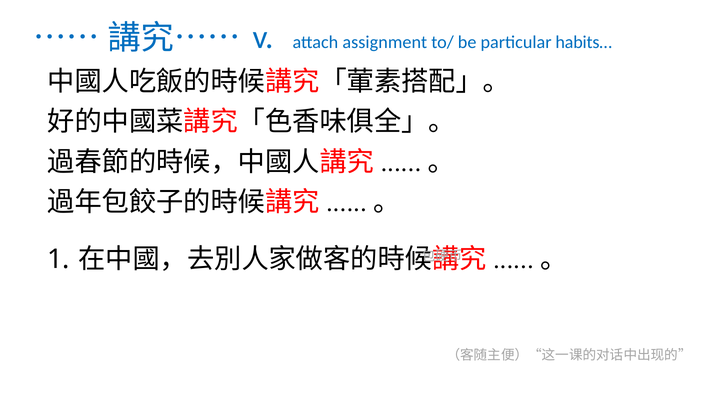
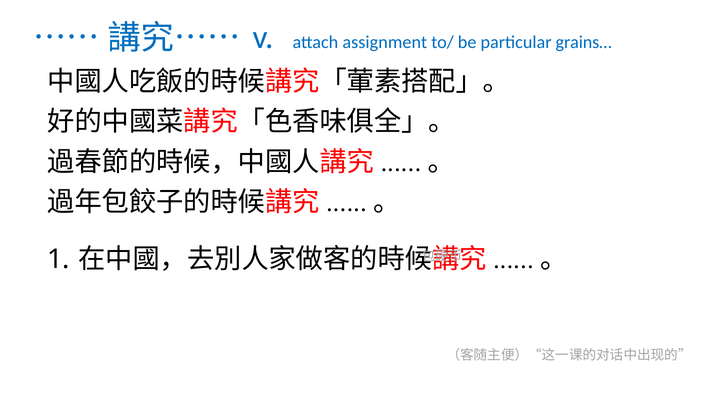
habits…: habits… -> grains… (584, 42)
